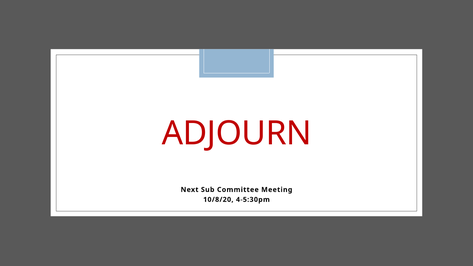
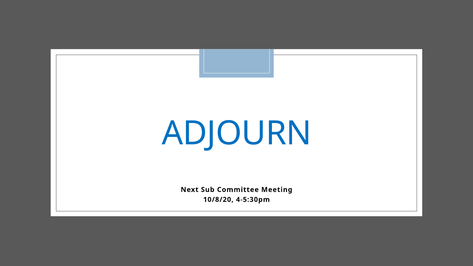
ADJOURN colour: red -> blue (237, 133)
